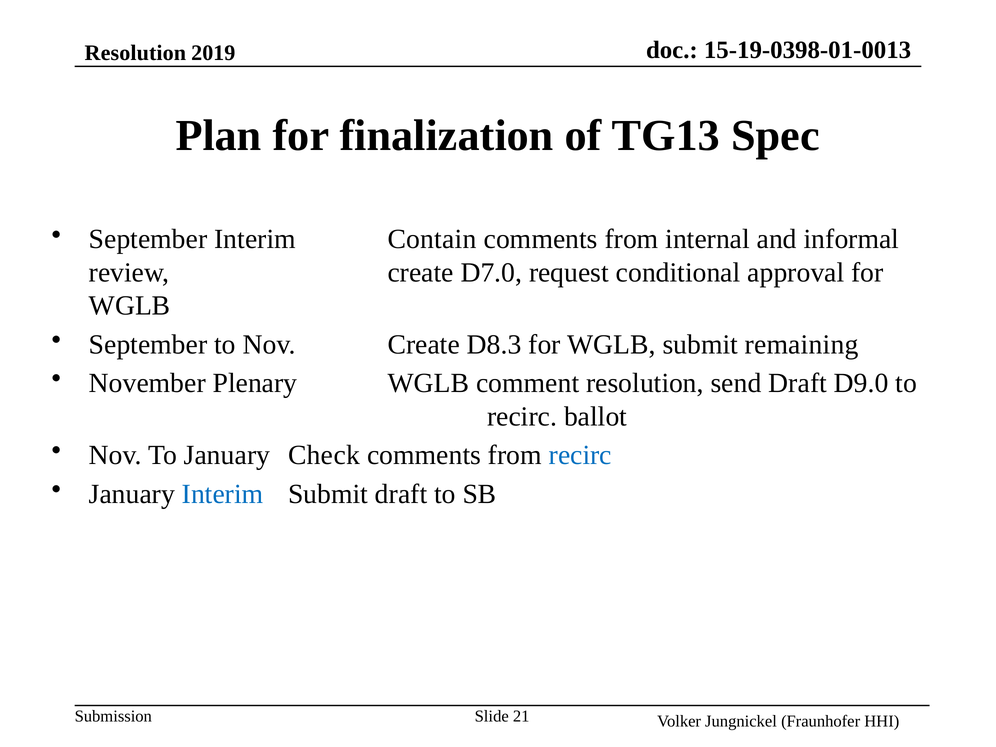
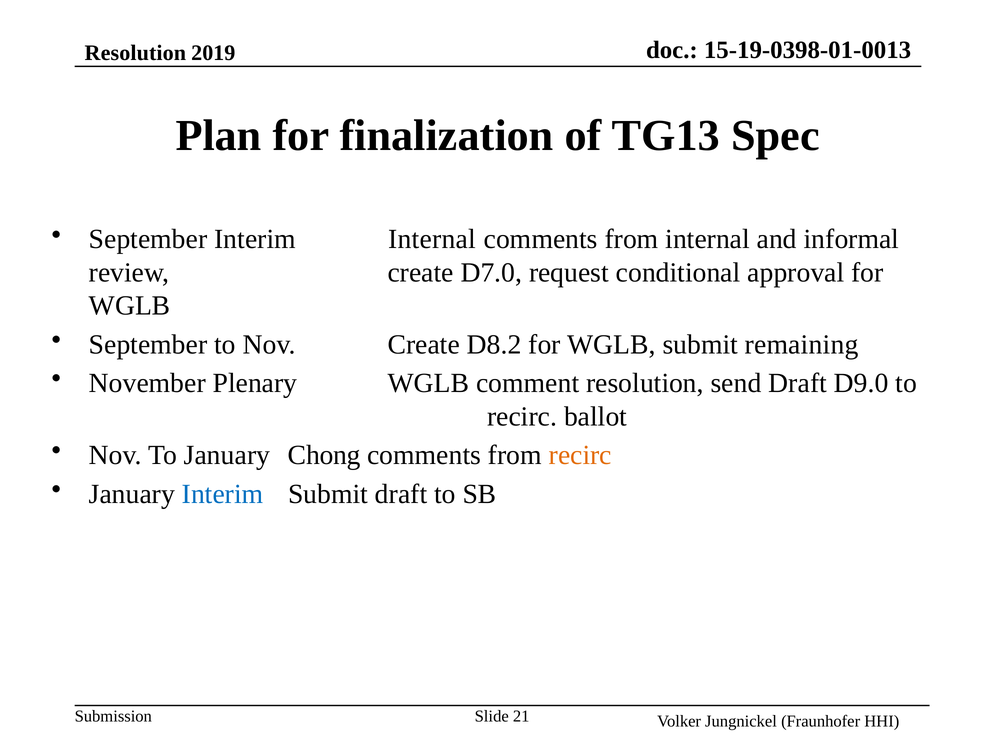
Interim Contain: Contain -> Internal (432, 239)
D8.3: D8.3 -> D8.2 (494, 345)
Check: Check -> Chong (324, 455)
recirc colour: blue -> orange (580, 455)
